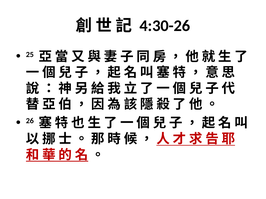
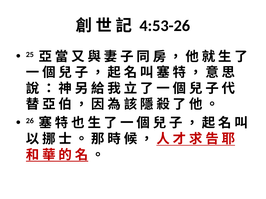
4:30-26: 4:30-26 -> 4:53-26 (165, 26)
